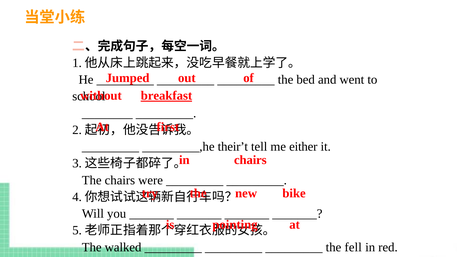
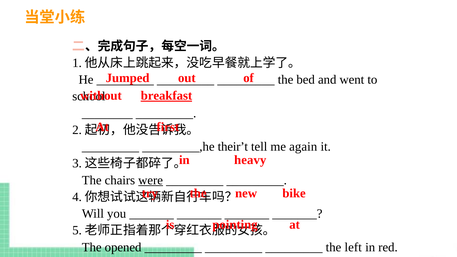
either: either -> again (303, 147)
chairs: chairs -> heavy (250, 160)
were underline: none -> present (151, 180)
walked: walked -> opened (123, 247)
fell: fell -> left (353, 247)
